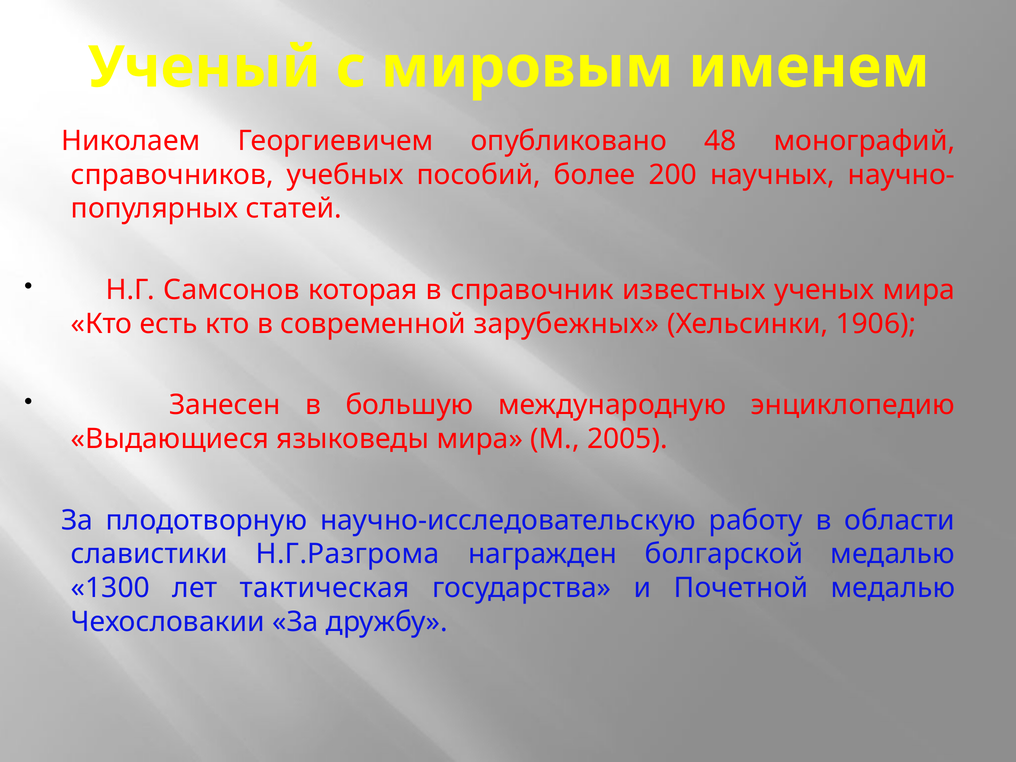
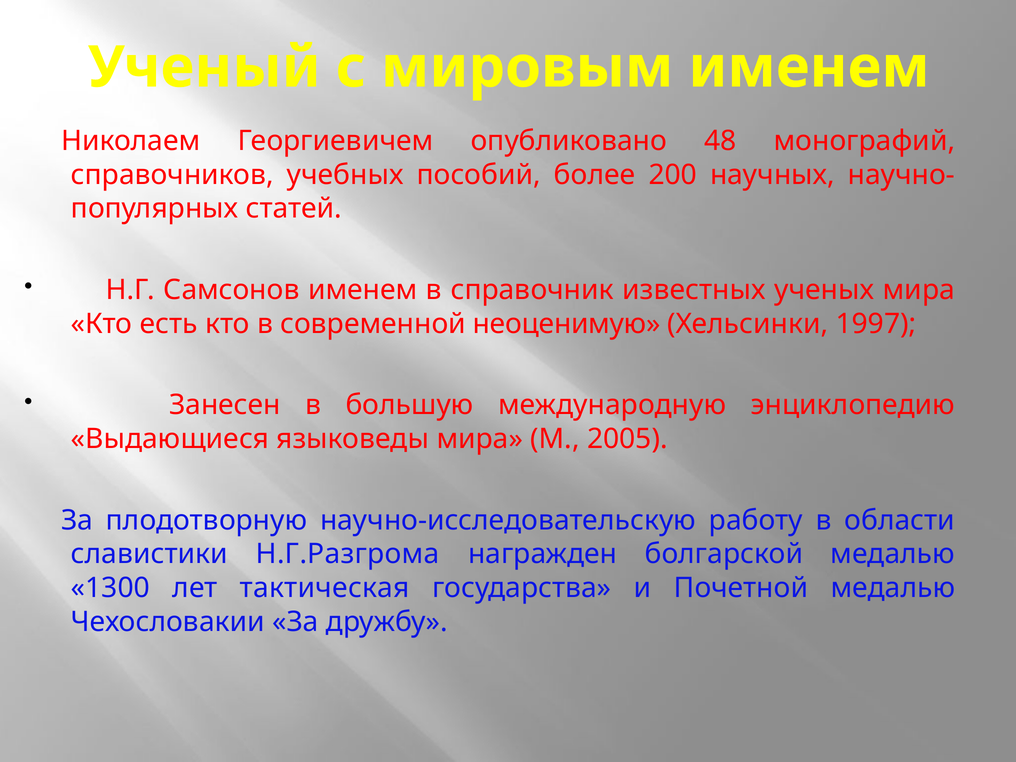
Самсонов которая: которая -> именем (363, 290)
зарубежных: зарубежных -> неоценимую (567, 324)
1906: 1906 -> 1997 (876, 324)
